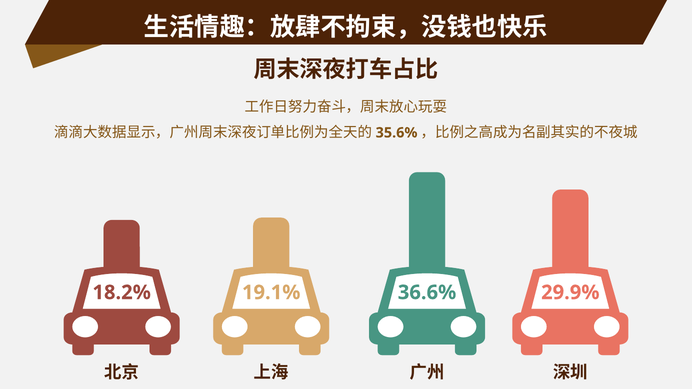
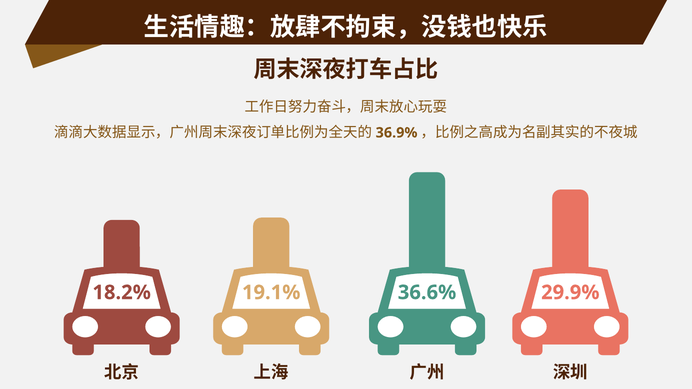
35.6%: 35.6% -> 36.9% (397, 133)
